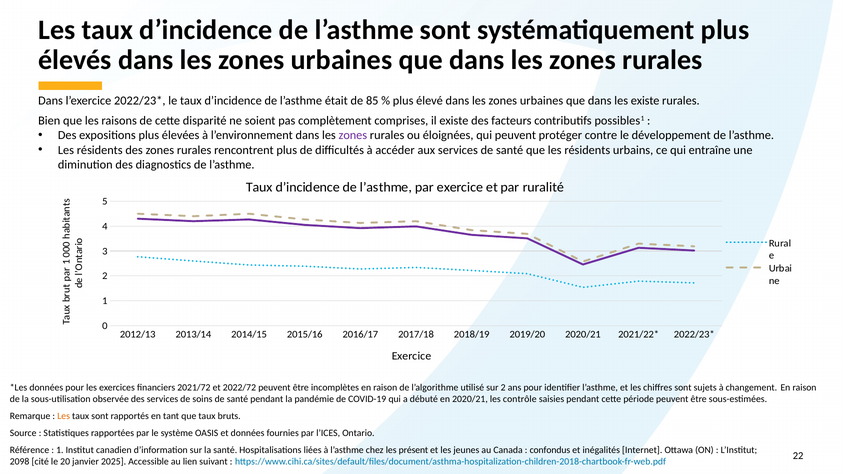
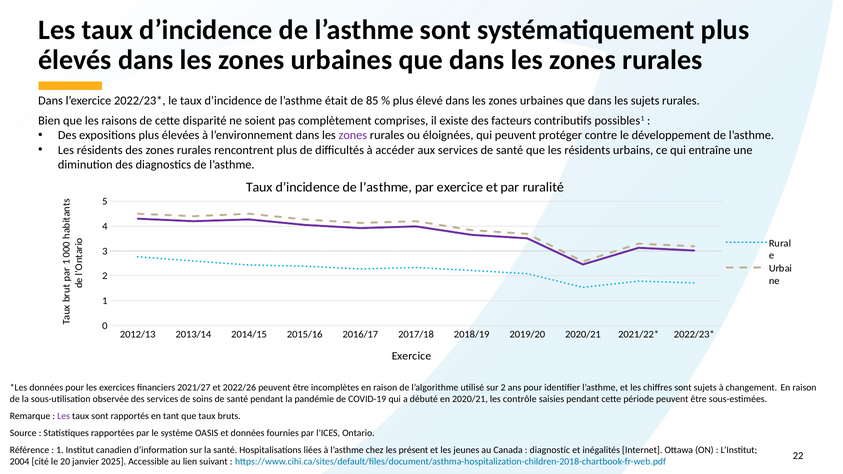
les existe: existe -> sujets (645, 101)
2021/72: 2021/72 -> 2021/27 (194, 388)
2022/72: 2022/72 -> 2022/26 (239, 388)
Les colour: orange -> purple (64, 416)
confondus: confondus -> diagnostic (550, 450)
2098: 2098 -> 2004 (20, 462)
